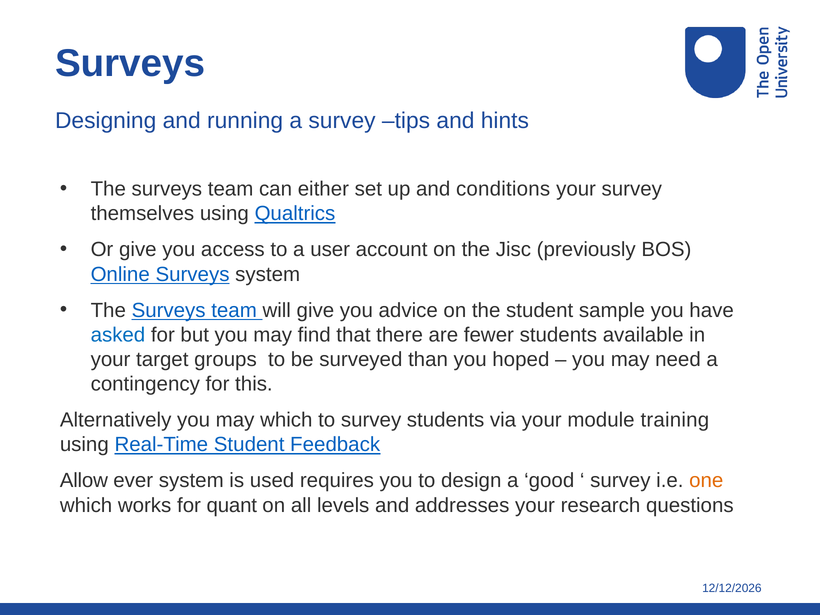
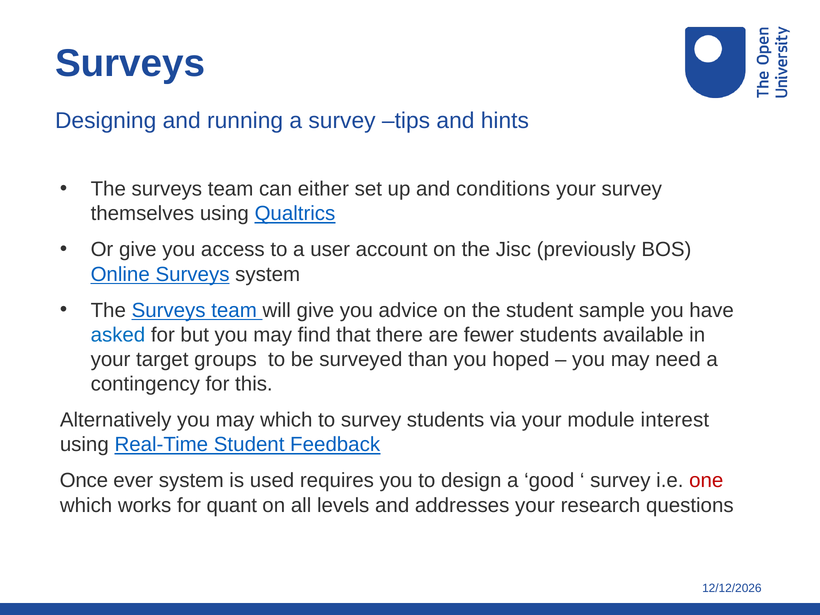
training: training -> interest (675, 420)
Allow: Allow -> Once (84, 481)
one colour: orange -> red (706, 481)
